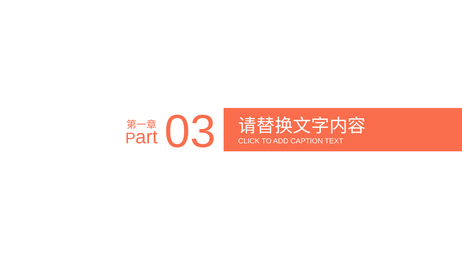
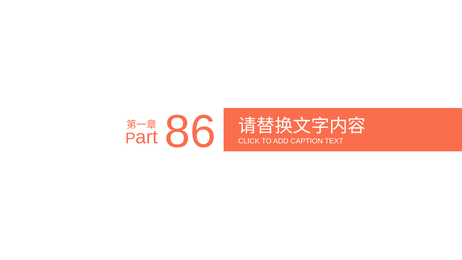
03: 03 -> 86 (190, 132)
